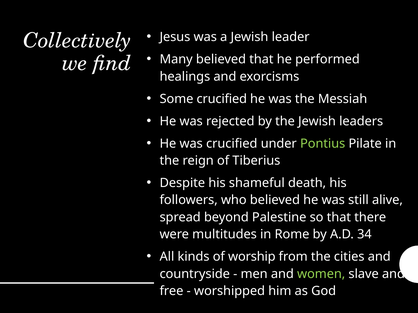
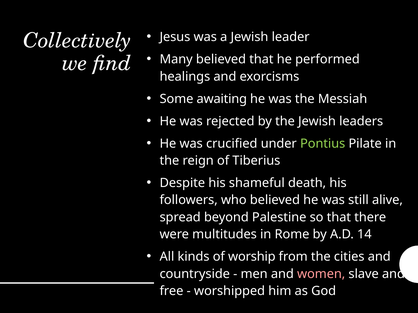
Some crucified: crucified -> awaiting (222, 99)
34: 34 -> 14 (364, 235)
women colour: light green -> pink (321, 274)
